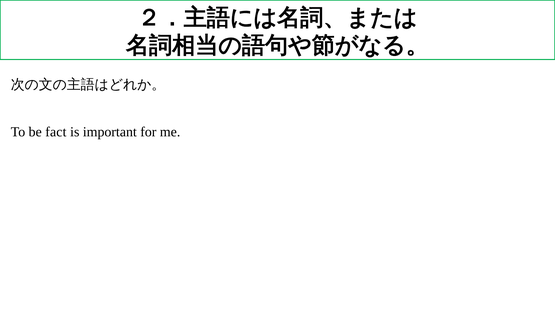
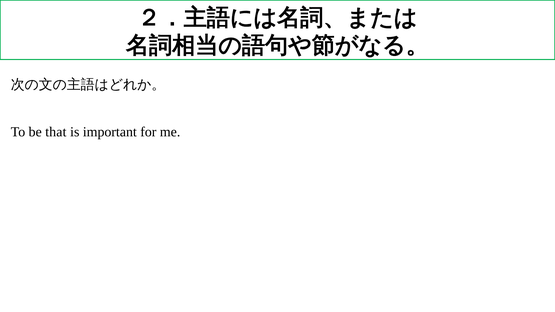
fact: fact -> that (56, 132)
